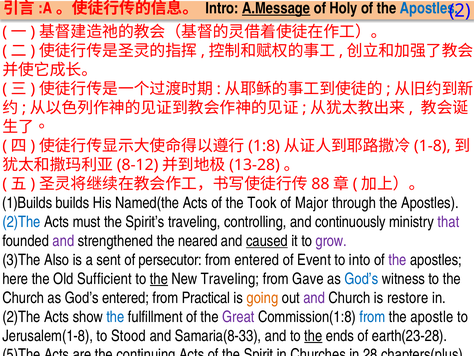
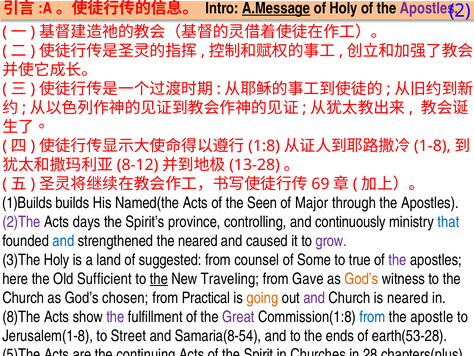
Apostles colour: blue -> purple (429, 8)
88: 88 -> 69 (320, 184)
Took: Took -> Seen (262, 203)
2)The colour: blue -> purple (21, 222)
must: must -> days (87, 222)
Spirit’s traveling: traveling -> province (194, 222)
that colour: purple -> blue (448, 222)
and colour: purple -> blue (63, 241)
caused underline: present -> none (267, 241)
3)The Also: Also -> Holy (57, 259)
sent: sent -> land (109, 259)
persecutor: persecutor -> suggested (170, 259)
from entered: entered -> counsel (257, 259)
Event: Event -> Some (314, 259)
into: into -> true (360, 259)
God’s colour: blue -> orange (361, 278)
God’s entered: entered -> chosen (125, 297)
is restore: restore -> neared (408, 297)
2)The: 2)The -> 8)The (21, 316)
the colour: blue -> purple (115, 316)
Stood: Stood -> Street (128, 335)
Samaria(8-33: Samaria(8-33 -> Samaria(8-54 (218, 335)
the underline: present -> none (313, 335)
earth(23-28: earth(23-28 -> earth(53-28 (410, 335)
